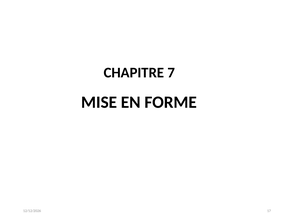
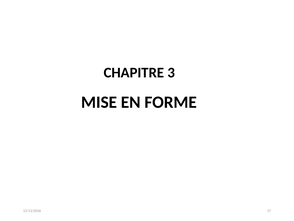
7: 7 -> 3 (171, 72)
